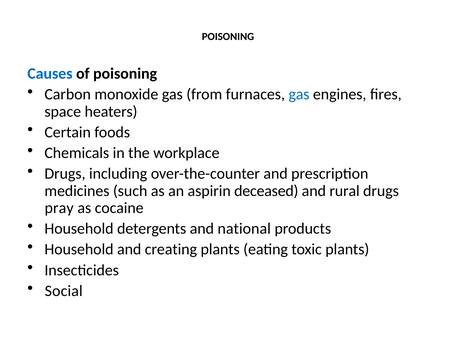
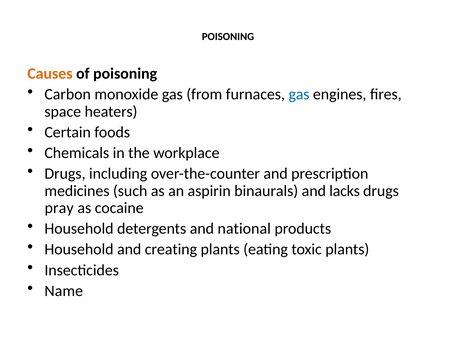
Causes colour: blue -> orange (50, 74)
deceased: deceased -> binaurals (266, 191)
rural: rural -> lacks (345, 191)
Social: Social -> Name (64, 291)
